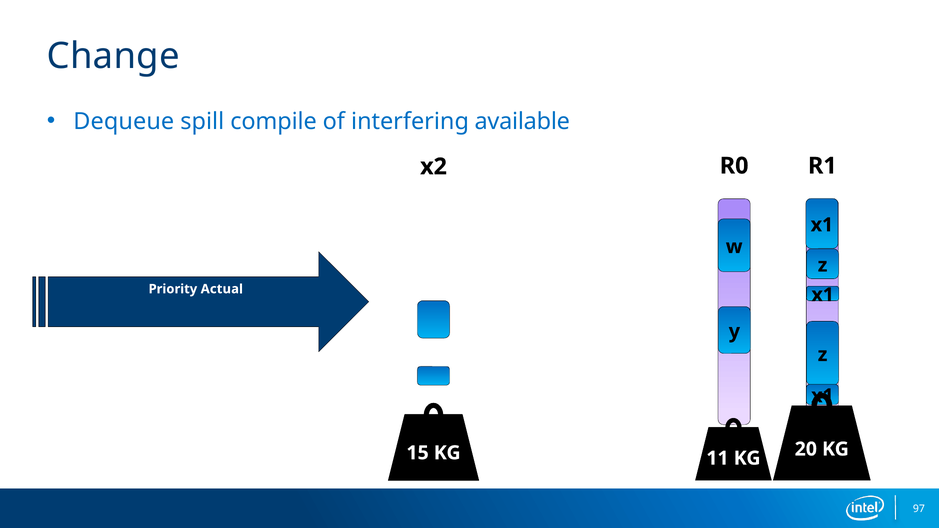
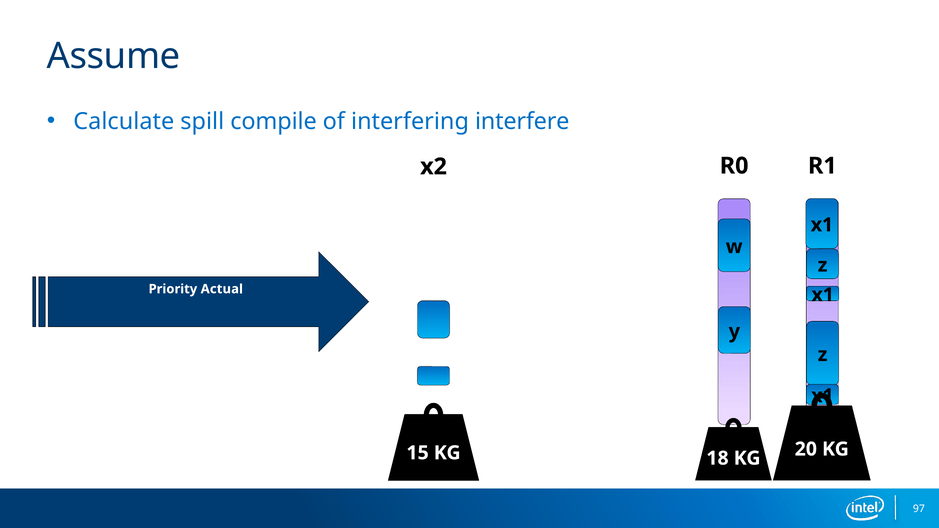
Change: Change -> Assume (114, 56)
Dequeue: Dequeue -> Calculate (124, 121)
available: available -> interfere (522, 121)
11: 11 -> 18 (717, 458)
